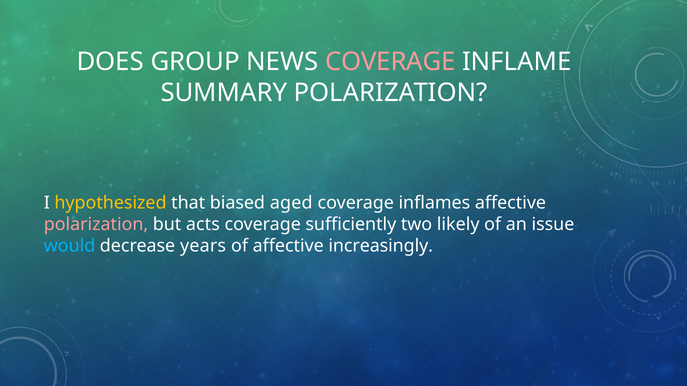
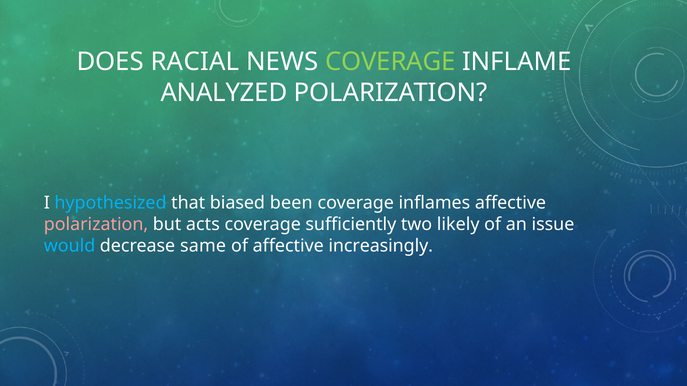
GROUP: GROUP -> RACIAL (195, 62)
COVERAGE colour: pink -> light green (390, 62)
SUMMARY: SUMMARY -> ANALYZED (224, 93)
hypothesized colour: yellow -> light blue (111, 203)
aged: aged -> been (291, 203)
years: years -> same (203, 246)
